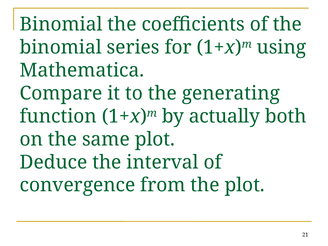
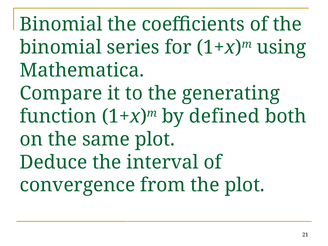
actually: actually -> defined (224, 116)
